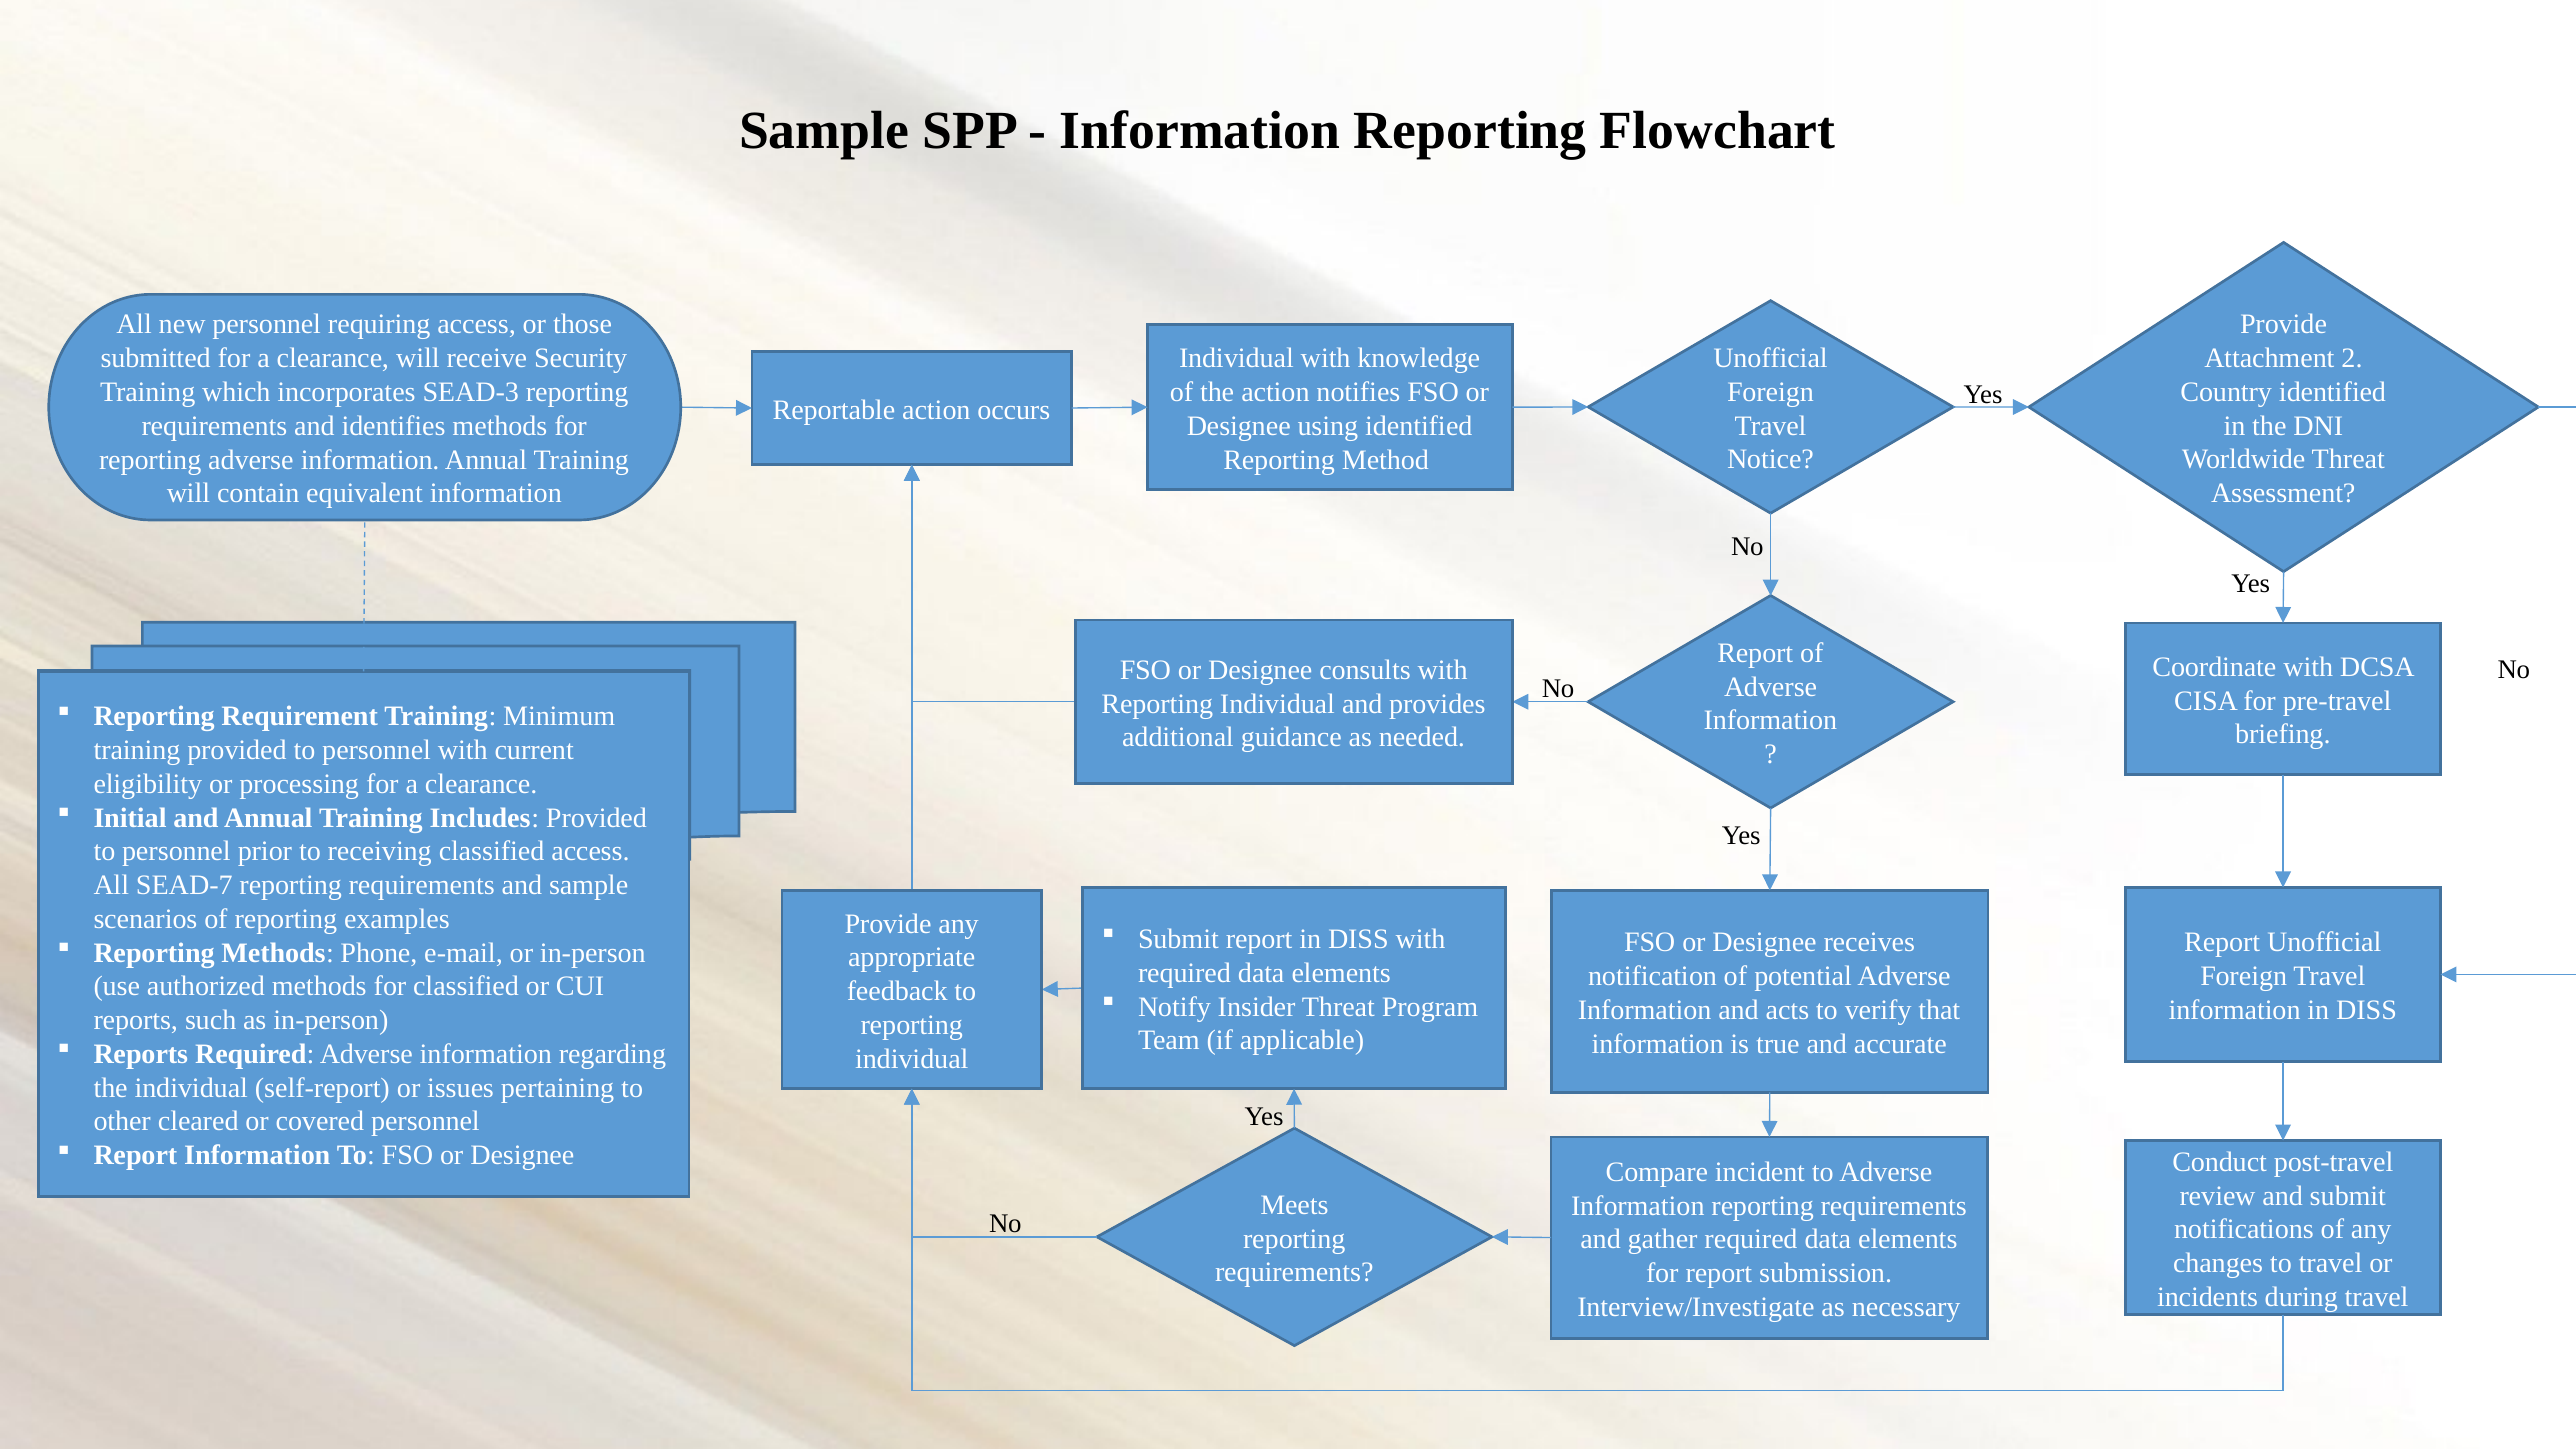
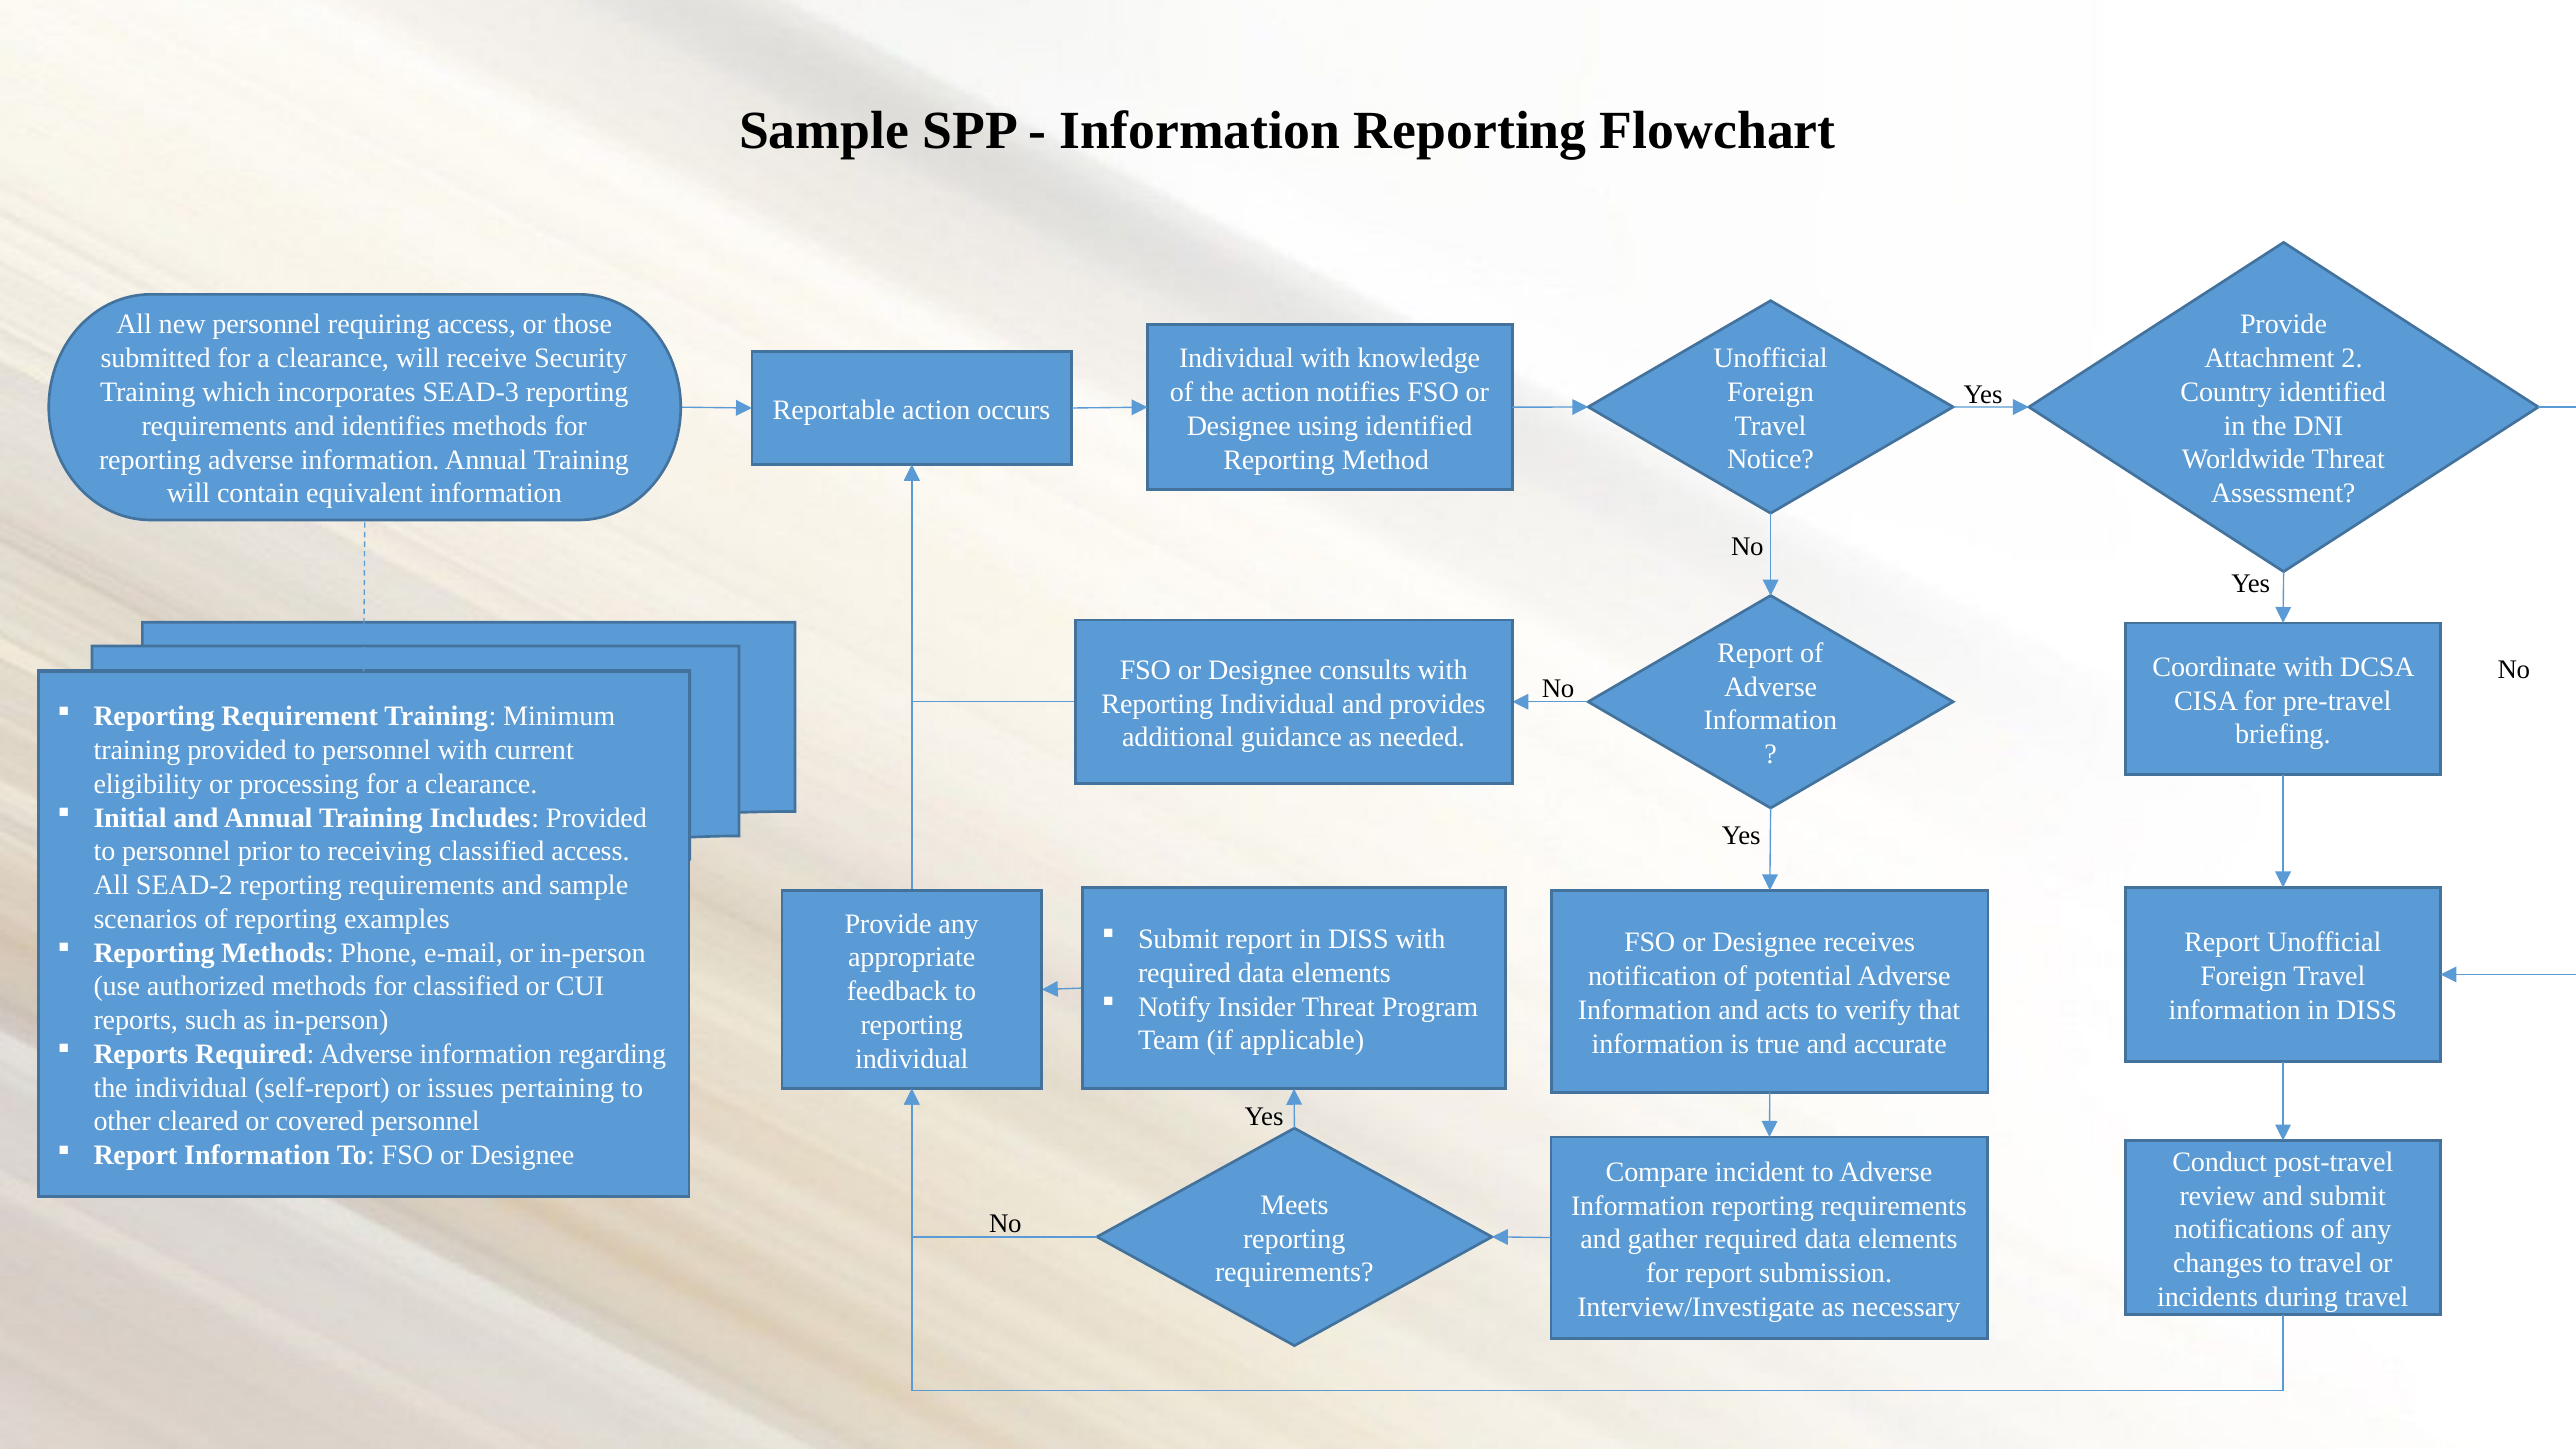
SEAD-7: SEAD-7 -> SEAD-2 (184, 885)
